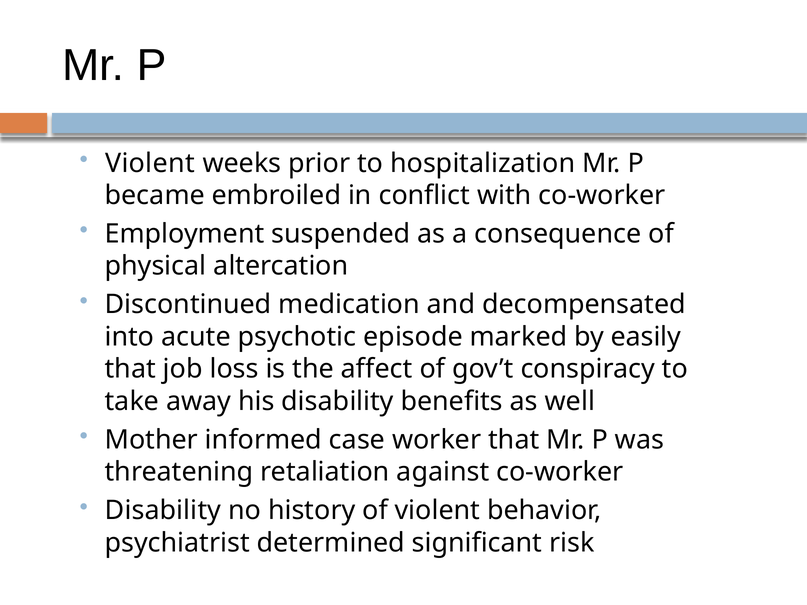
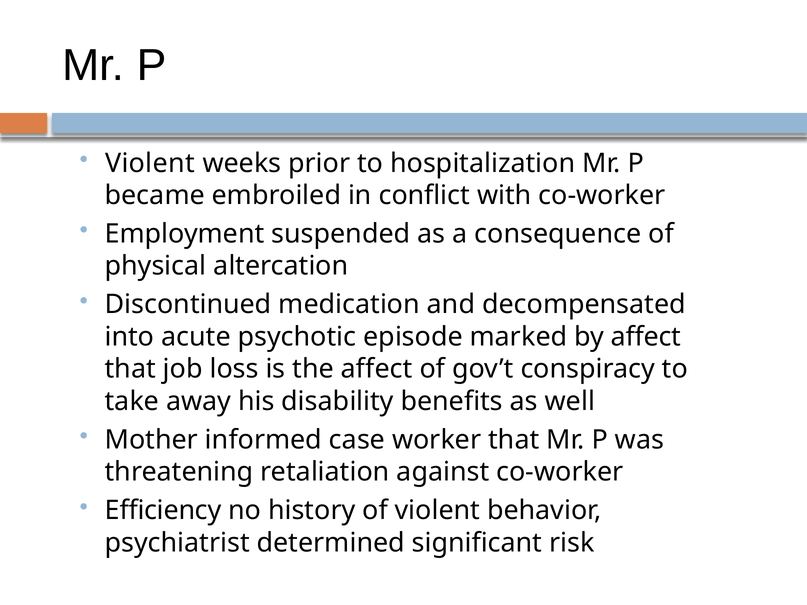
by easily: easily -> affect (646, 337)
Disability: Disability -> Efficiency (163, 511)
